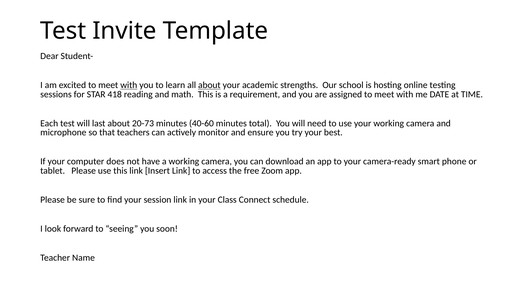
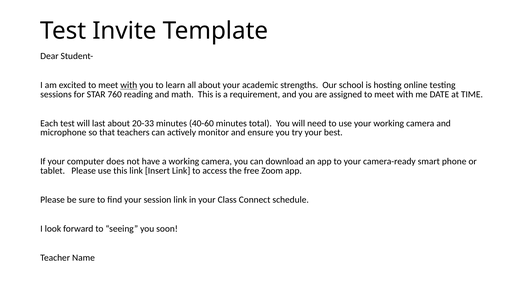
about underline: present -> none (209, 85)
418: 418 -> 760 (115, 94)
20-73: 20-73 -> 20-33 (143, 124)
